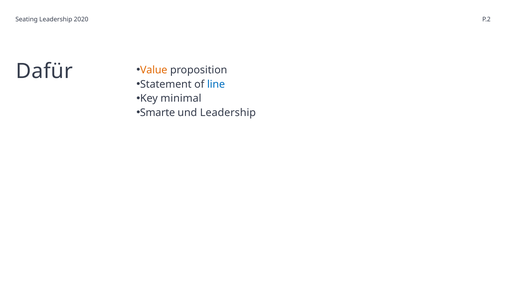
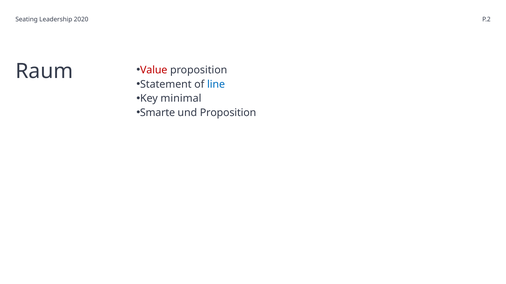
Dafür: Dafür -> Raum (44, 72)
Value colour: orange -> red (154, 70)
und Leadership: Leadership -> Proposition (228, 113)
